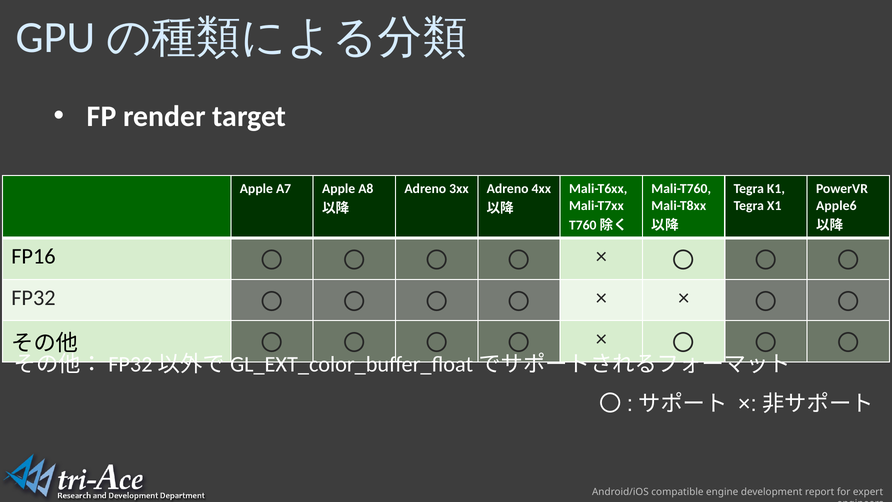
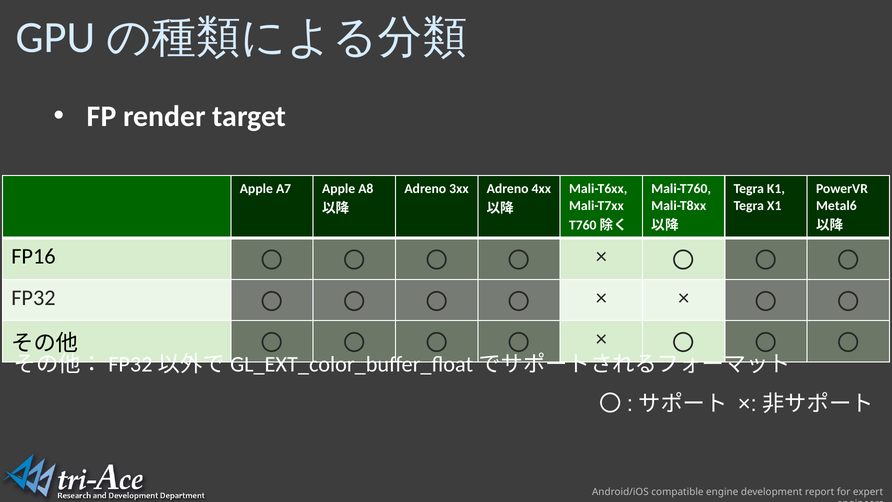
Apple6: Apple6 -> Metal6 (836, 205)
